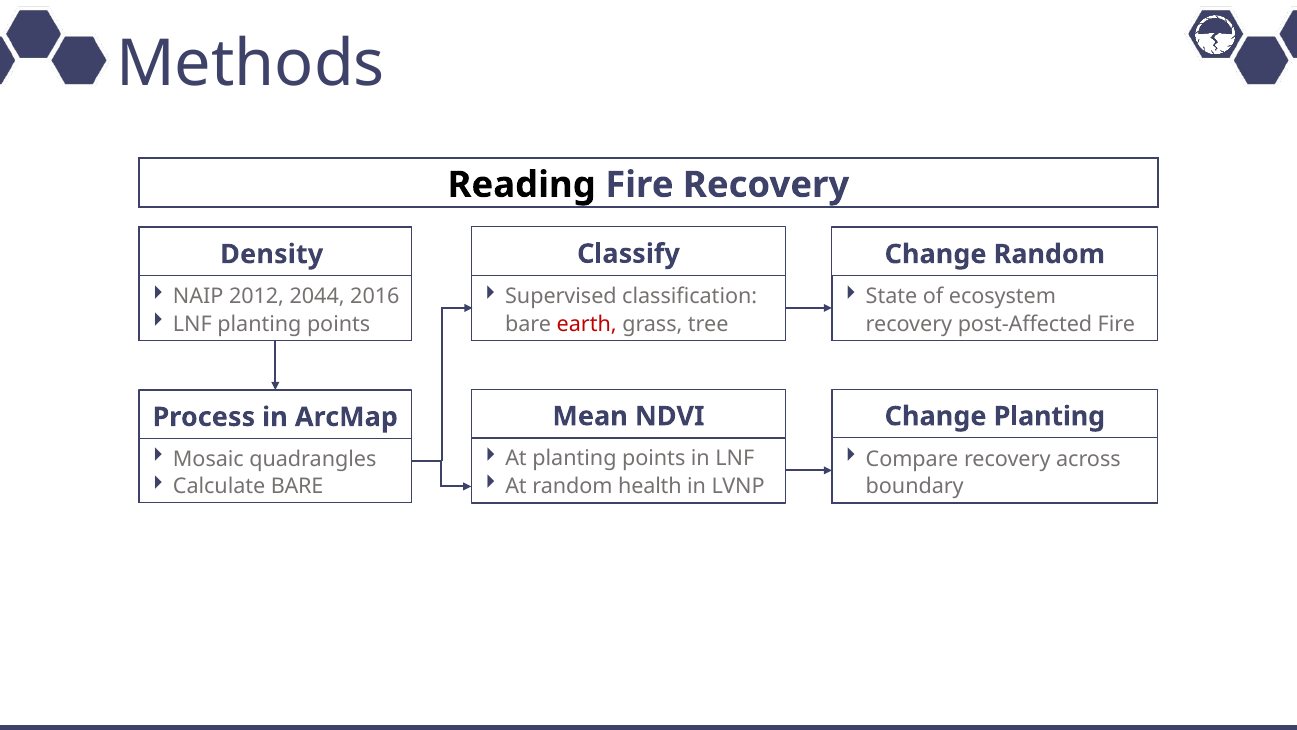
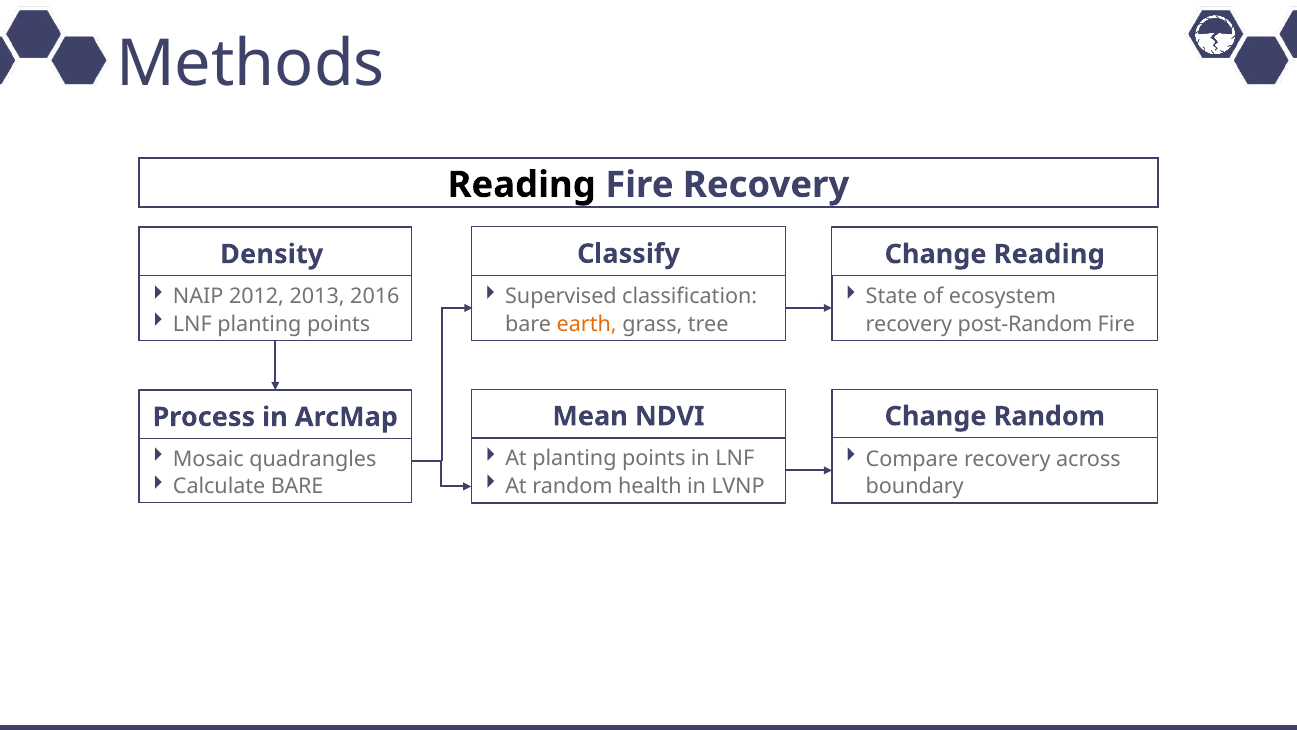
Change Random: Random -> Reading (1049, 254)
2044: 2044 -> 2013 (317, 296)
earth colour: red -> orange (587, 324)
post-Affected: post-Affected -> post-Random (1025, 324)
Change Planting: Planting -> Random (1049, 416)
